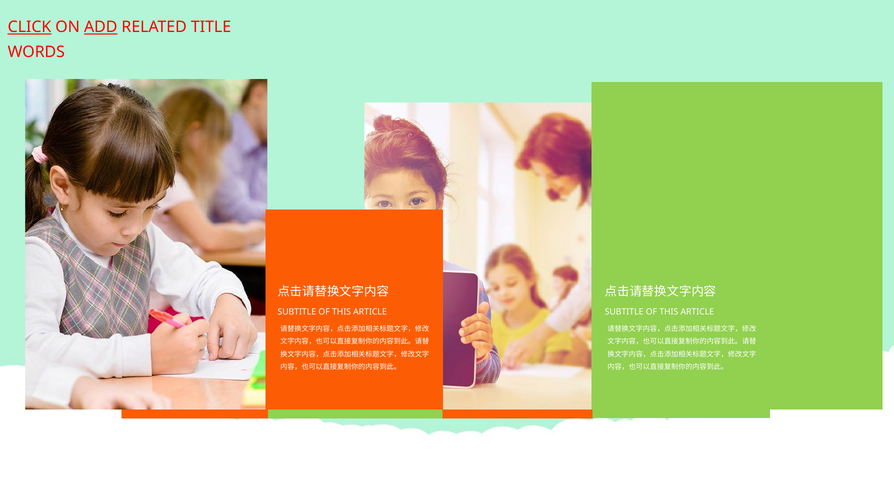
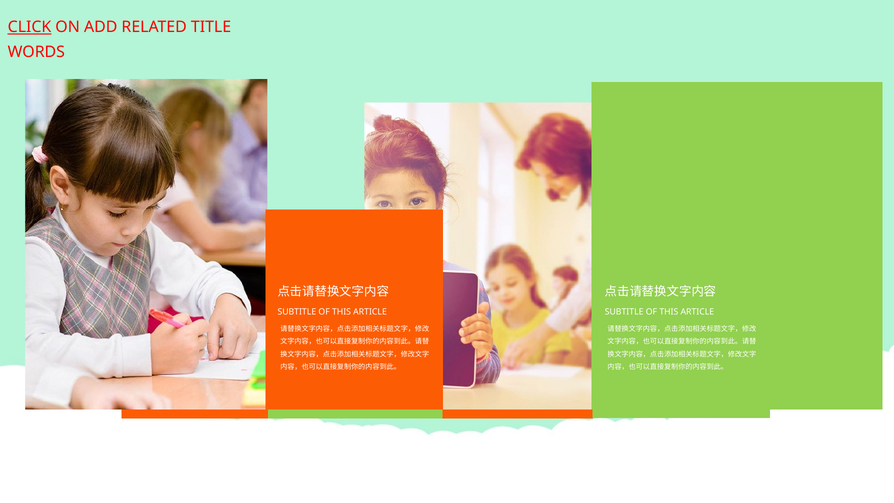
ADD underline: present -> none (101, 27)
